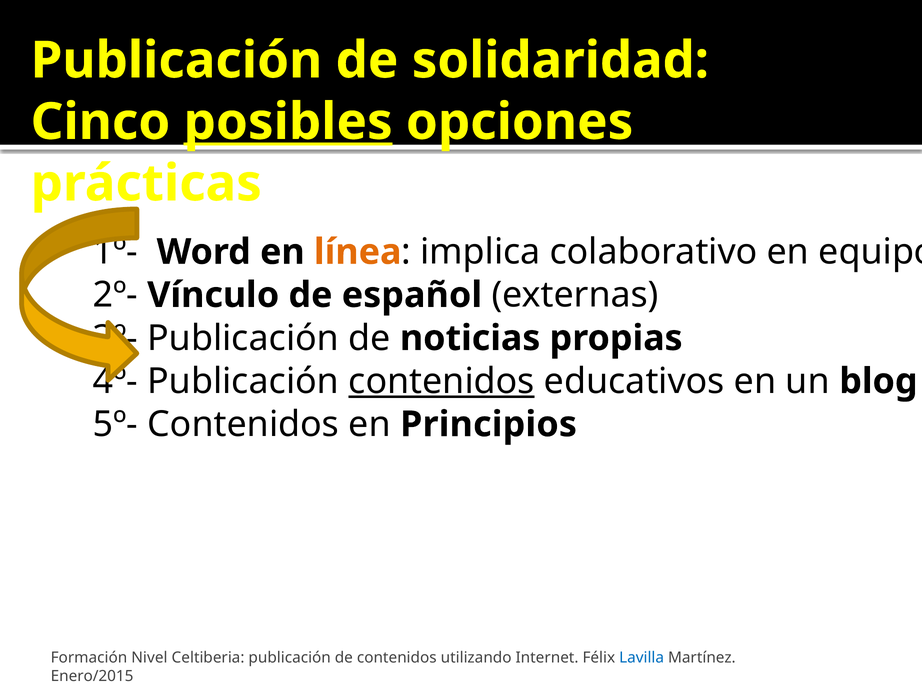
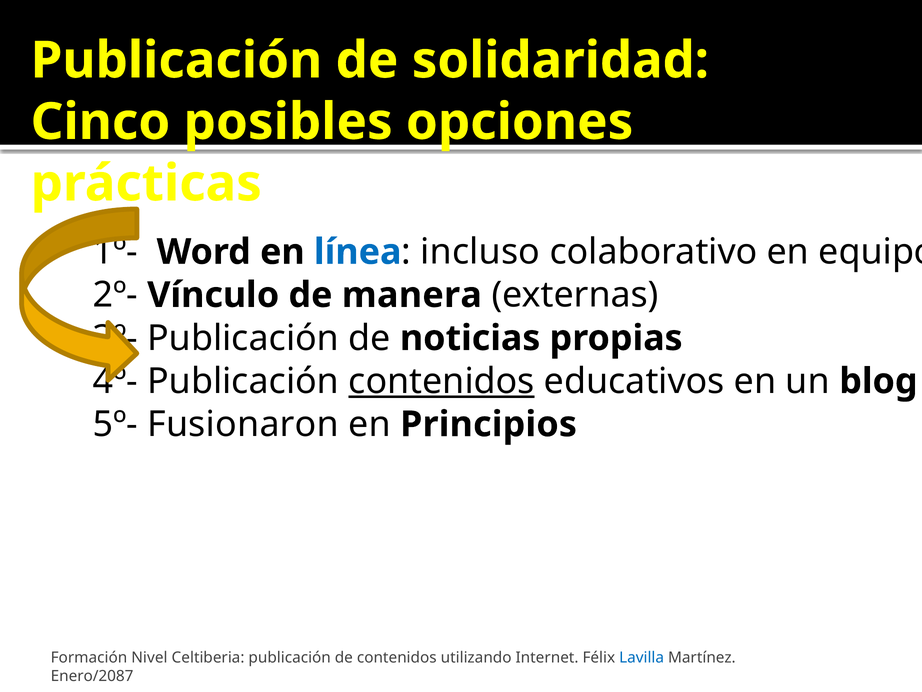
posibles underline: present -> none (288, 122)
línea colour: orange -> blue (358, 252)
implica: implica -> incluso (480, 252)
español: español -> manera (412, 295)
5º- Contenidos: Contenidos -> Fusionaron (243, 424)
Enero/2015: Enero/2015 -> Enero/2087 (92, 676)
